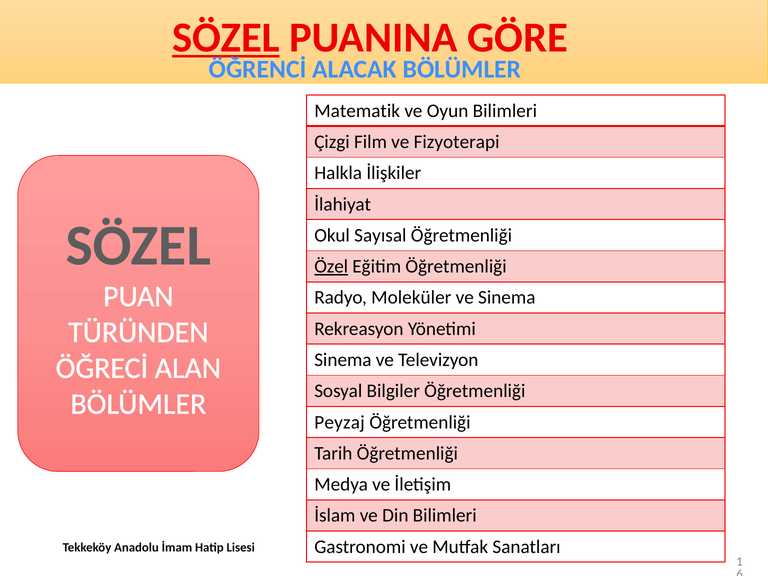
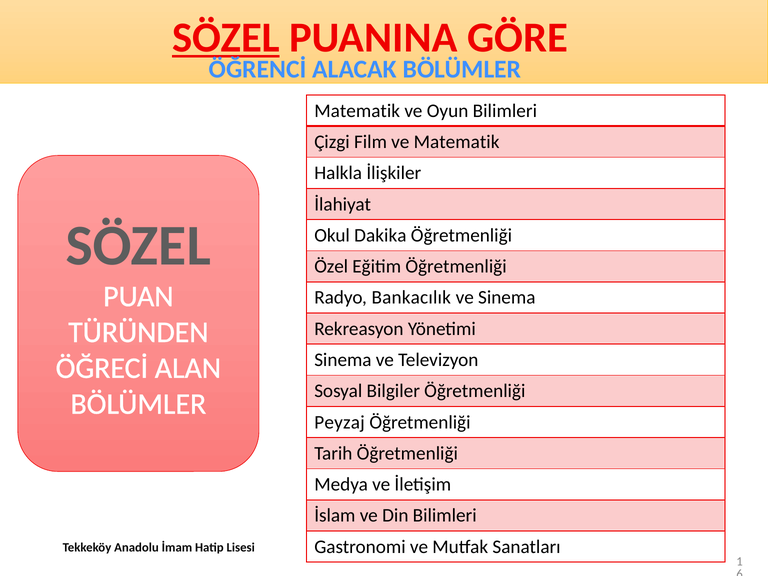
ve Fizyoterapi: Fizyoterapi -> Matematik (457, 142)
Sayısal: Sayısal -> Dakika (380, 235)
Özel underline: present -> none (331, 267)
Moleküler: Moleküler -> Bankacılık (411, 298)
